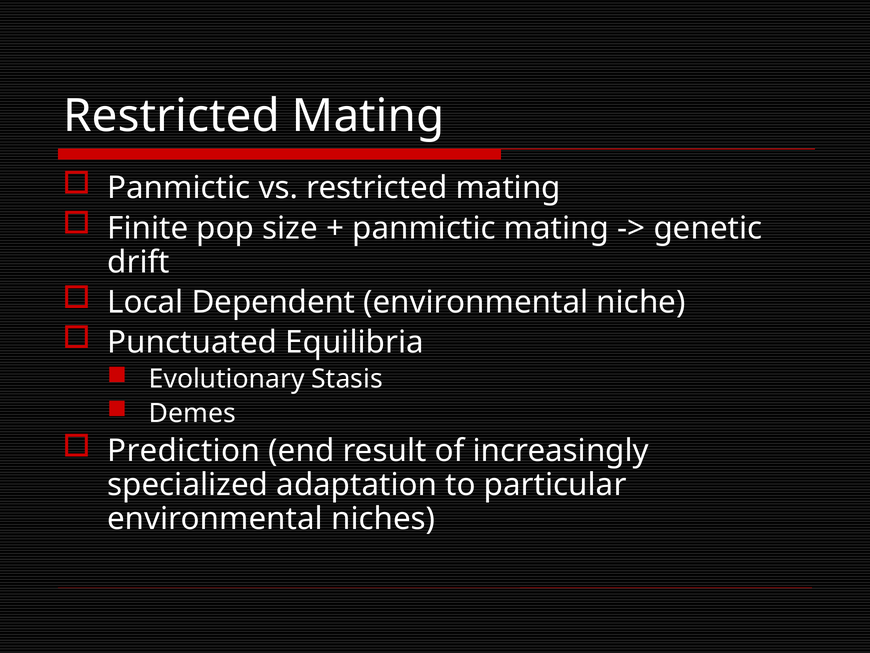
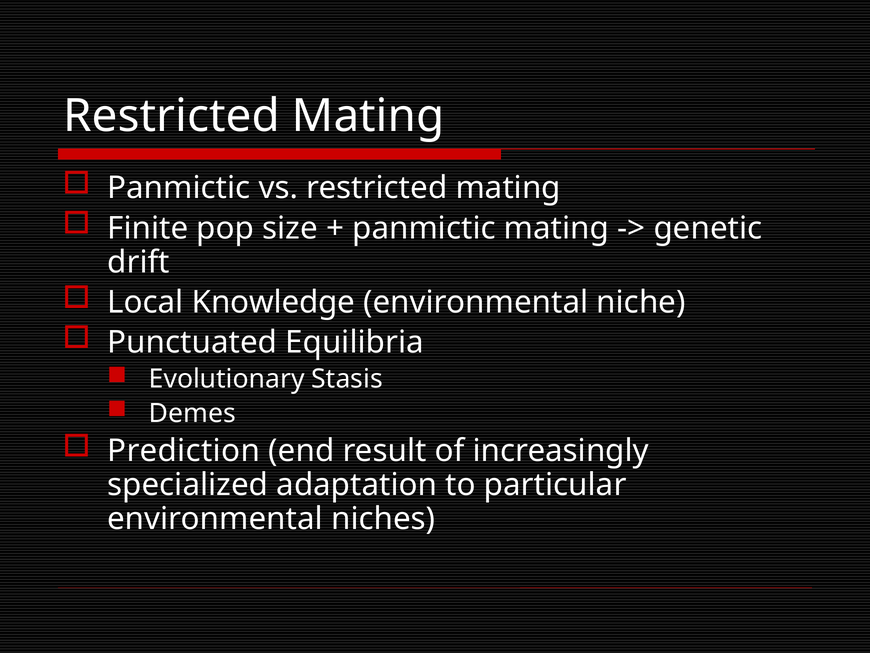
Dependent: Dependent -> Knowledge (273, 302)
